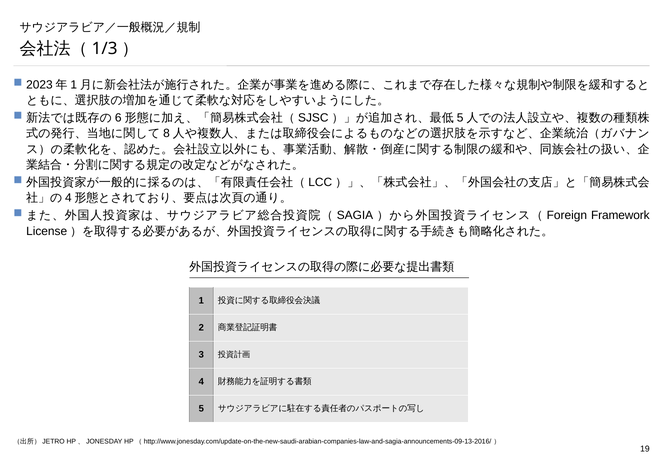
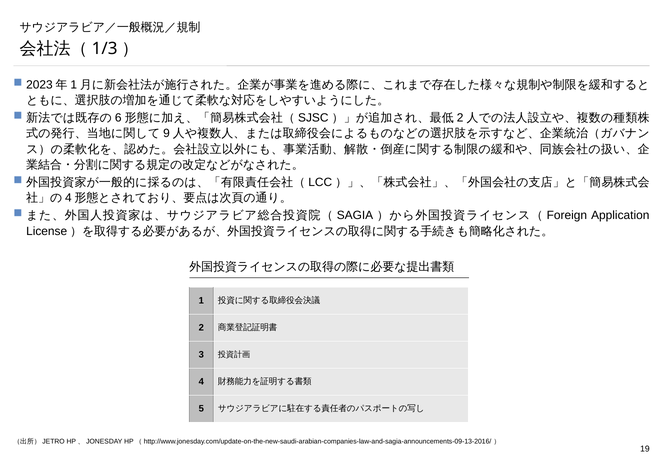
5: 5 -> 2 (460, 118)
8: 8 -> 9 (166, 134)
Framework: Framework -> Application (620, 215)
